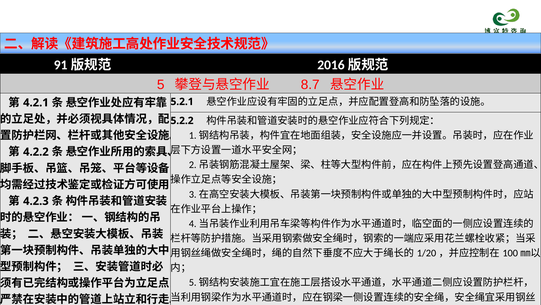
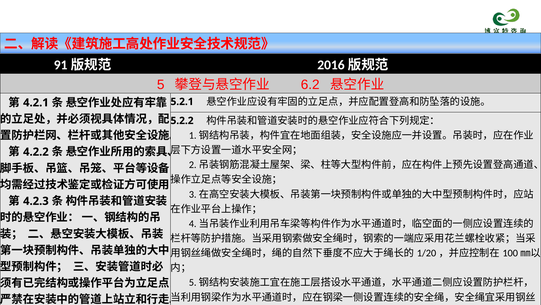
8.7: 8.7 -> 6.2 (310, 85)
